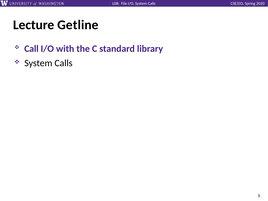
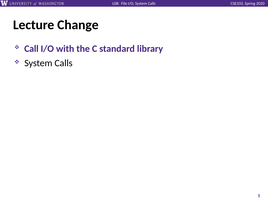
Getline: Getline -> Change (78, 25)
